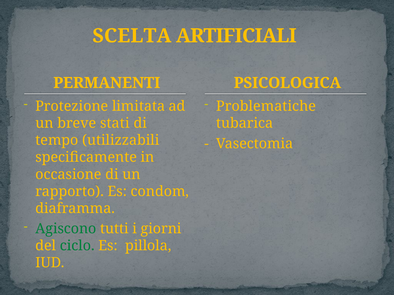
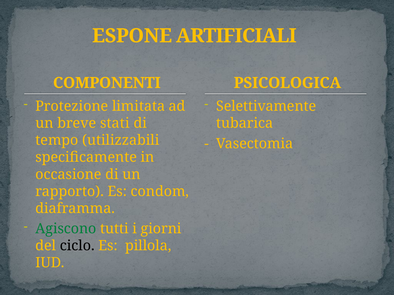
SCELTA: SCELTA -> ESPONE (132, 36)
PERMANENTI: PERMANENTI -> COMPONENTI (107, 83)
Problematiche: Problematiche -> Selettivamente (266, 106)
ciclo colour: green -> black (77, 246)
